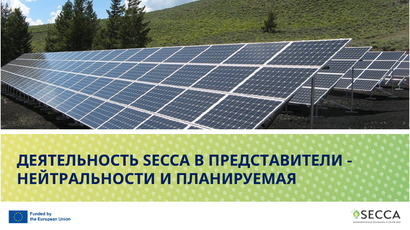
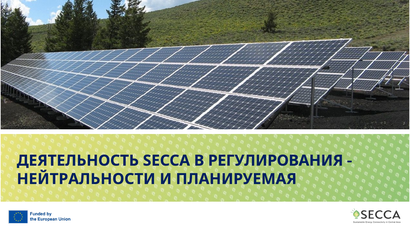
ПРЕДСТАВИТЕЛИ: ПРЕДСТАВИТЕЛИ -> РЕГУЛИРОВАНИЯ (276, 161)
